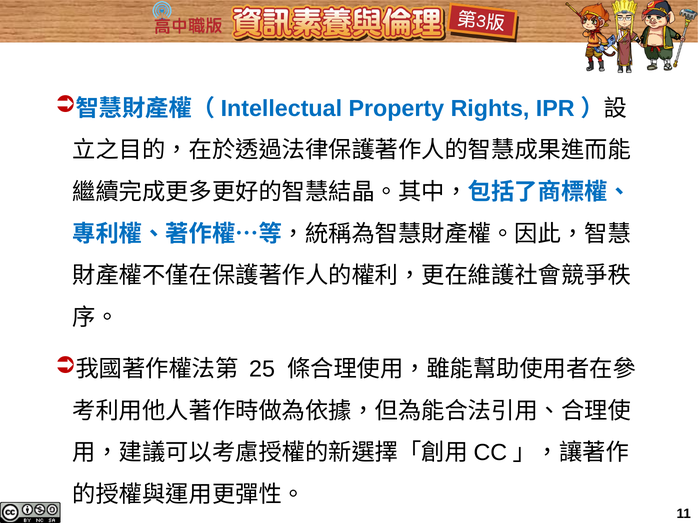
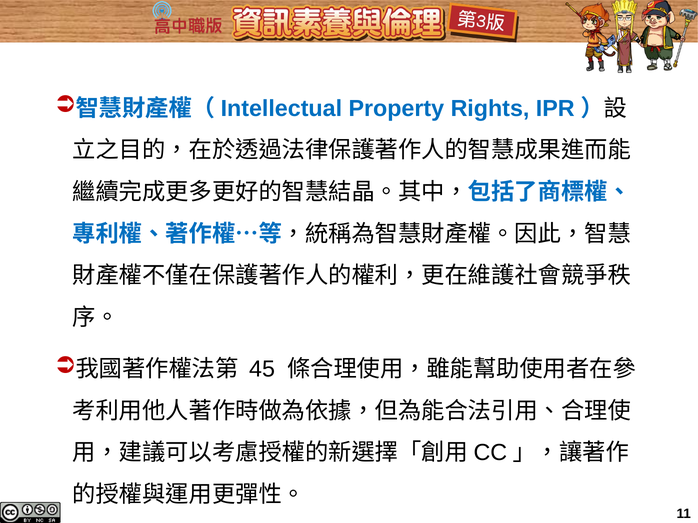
25: 25 -> 45 (262, 369)
